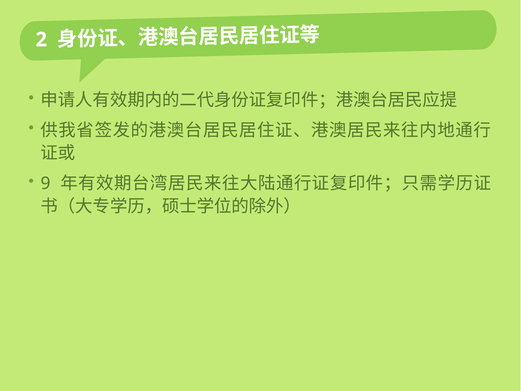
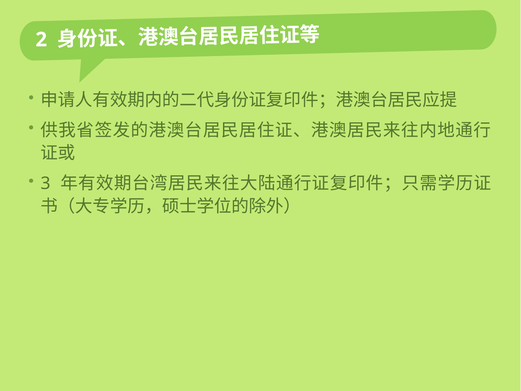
9: 9 -> 3 (46, 183)
